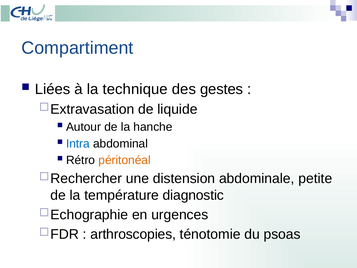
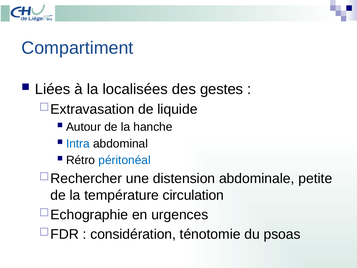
technique: technique -> localisées (135, 89)
péritonéal colour: orange -> blue (125, 160)
diagnostic: diagnostic -> circulation (193, 195)
arthroscopies: arthroscopies -> considération (133, 234)
